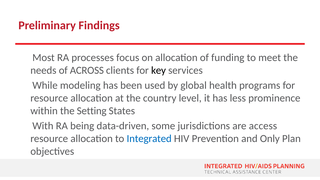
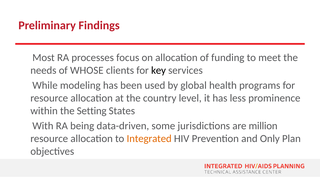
ACROSS: ACROSS -> WHOSE (87, 70)
access: access -> million (263, 126)
Integrated colour: blue -> orange (149, 139)
